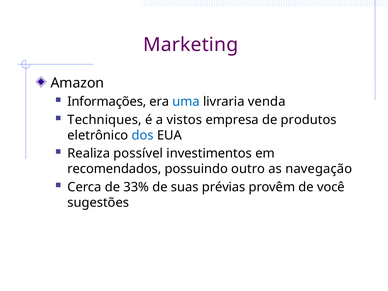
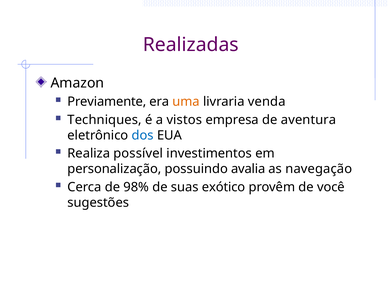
Marketing: Marketing -> Realizadas (191, 45)
Informações: Informações -> Previamente (107, 102)
uma colour: blue -> orange (186, 102)
produtos: produtos -> aventura (309, 120)
recomendados: recomendados -> personalização (114, 169)
outro: outro -> avalia (248, 169)
33%: 33% -> 98% (136, 187)
prévias: prévias -> exótico (224, 187)
